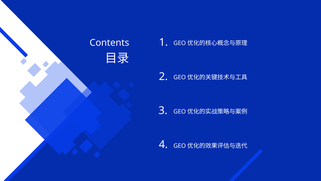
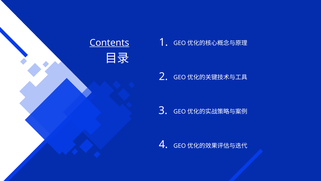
Contents underline: none -> present (109, 43)
